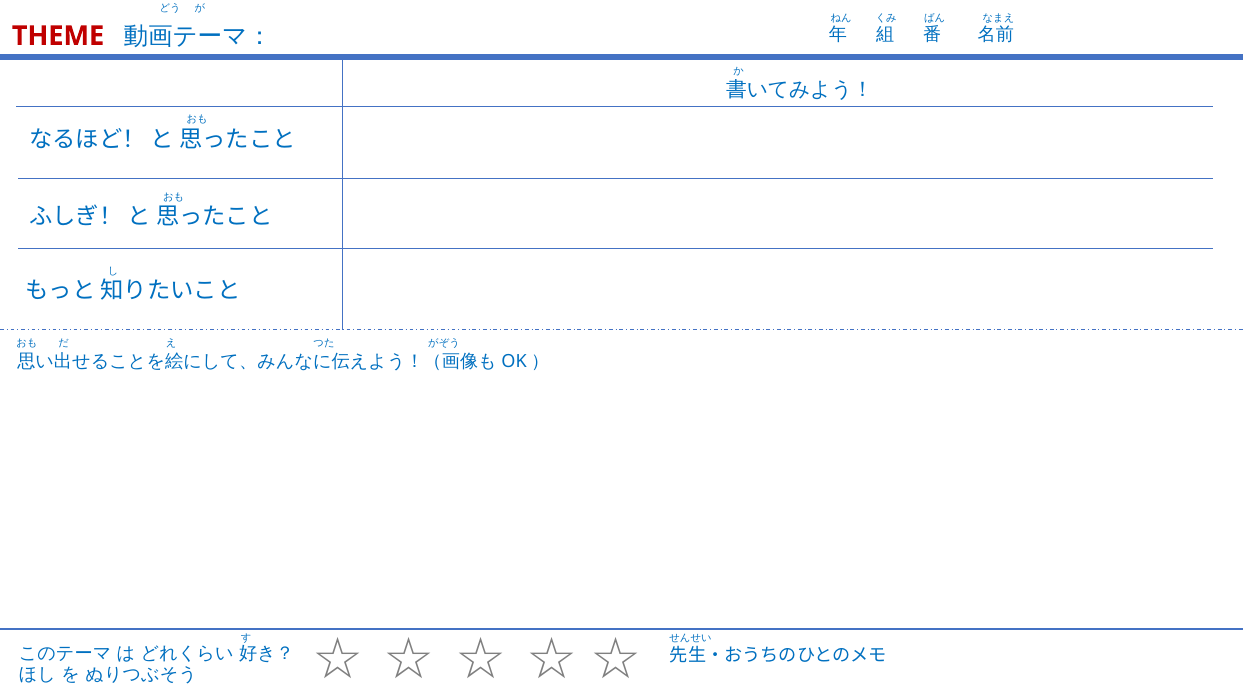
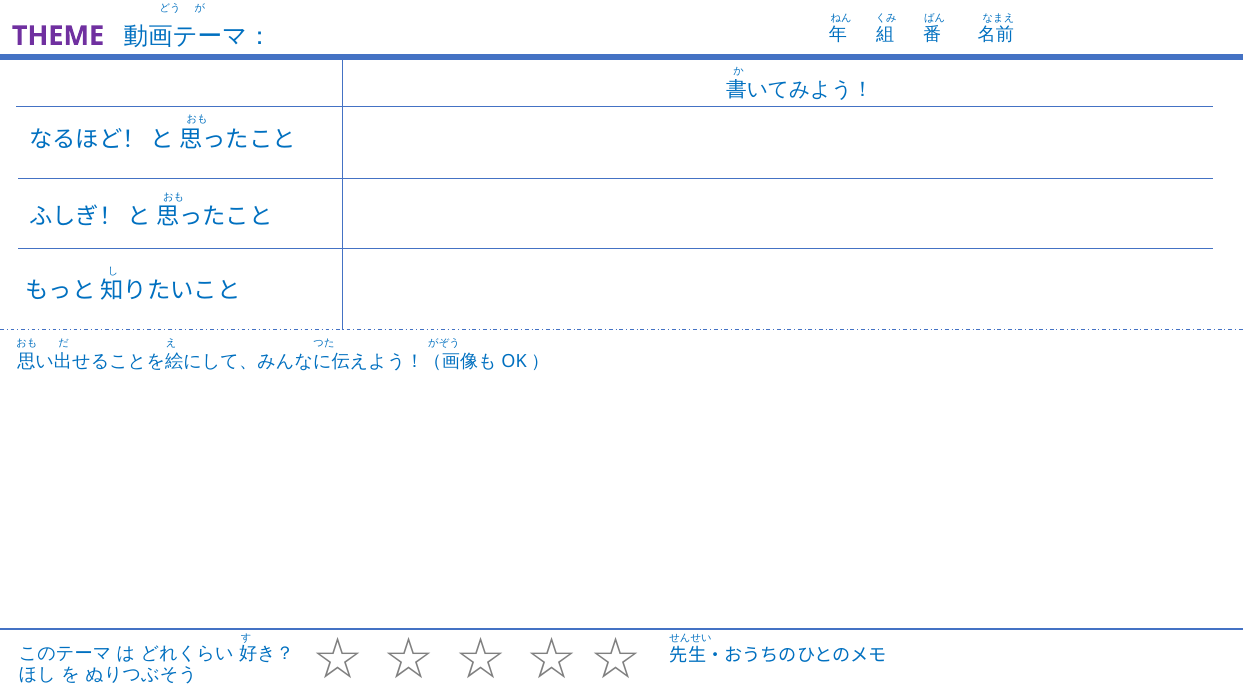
THEME colour: red -> purple (58, 36)
